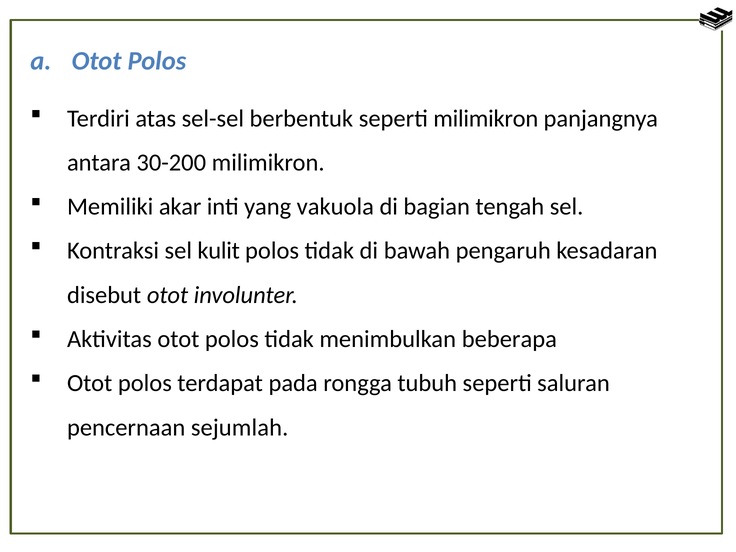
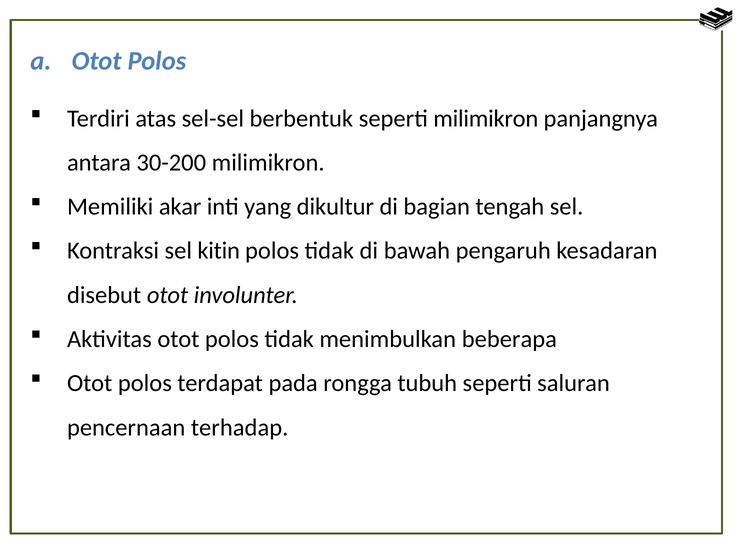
vakuola: vakuola -> dikultur (335, 207)
kulit: kulit -> kitin (219, 251)
sejumlah: sejumlah -> terhadap (240, 428)
